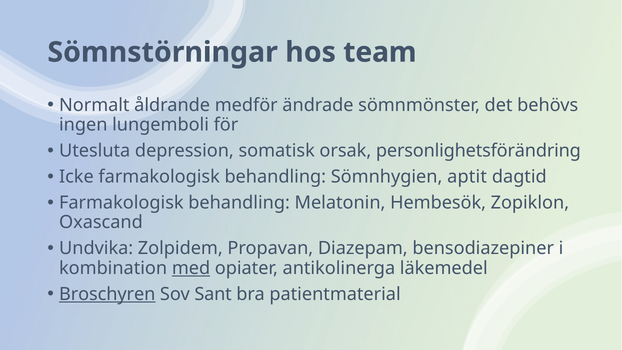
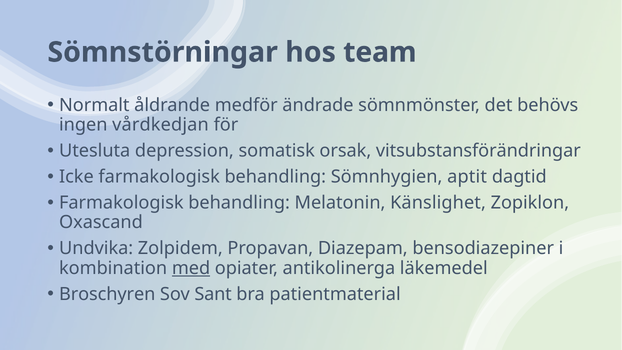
lungemboli: lungemboli -> vårdkedjan (160, 125)
personlighetsförändring: personlighetsförändring -> vitsubstansförändringar (478, 151)
Hembesök: Hembesök -> Känslighet (438, 203)
Broschyren underline: present -> none (107, 294)
